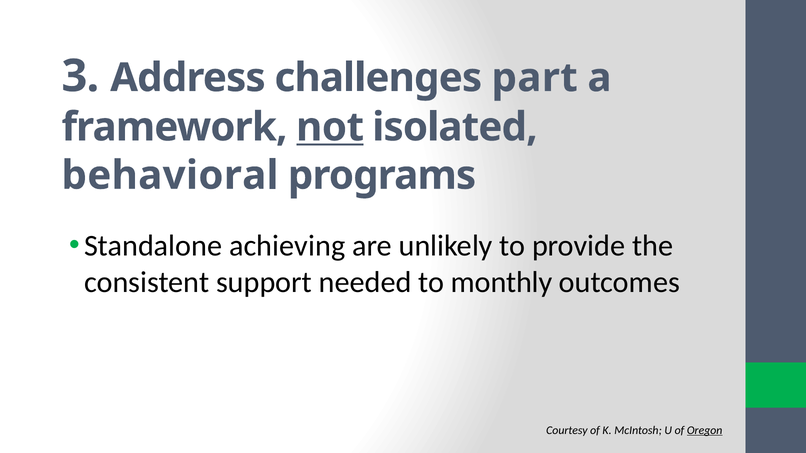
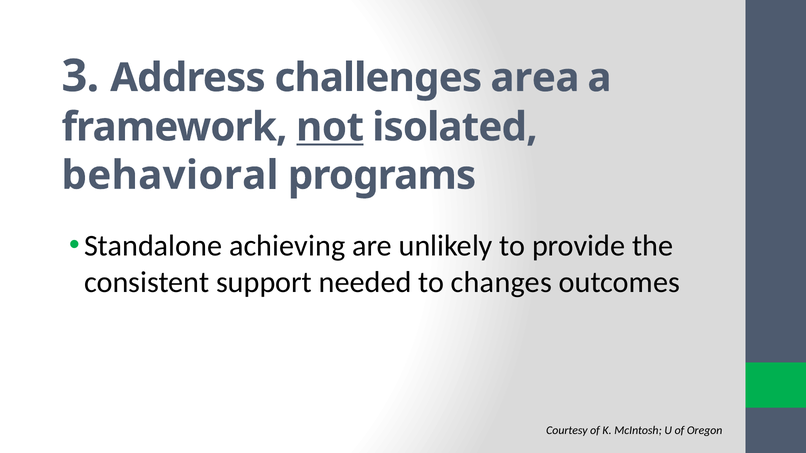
part: part -> area (535, 78)
monthly: monthly -> changes (501, 282)
Oregon underline: present -> none (705, 431)
